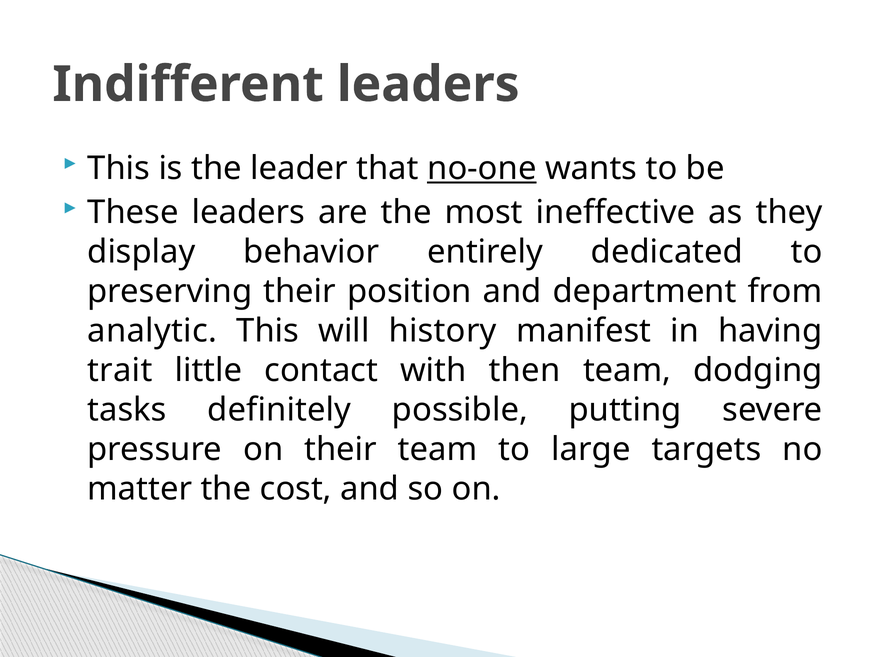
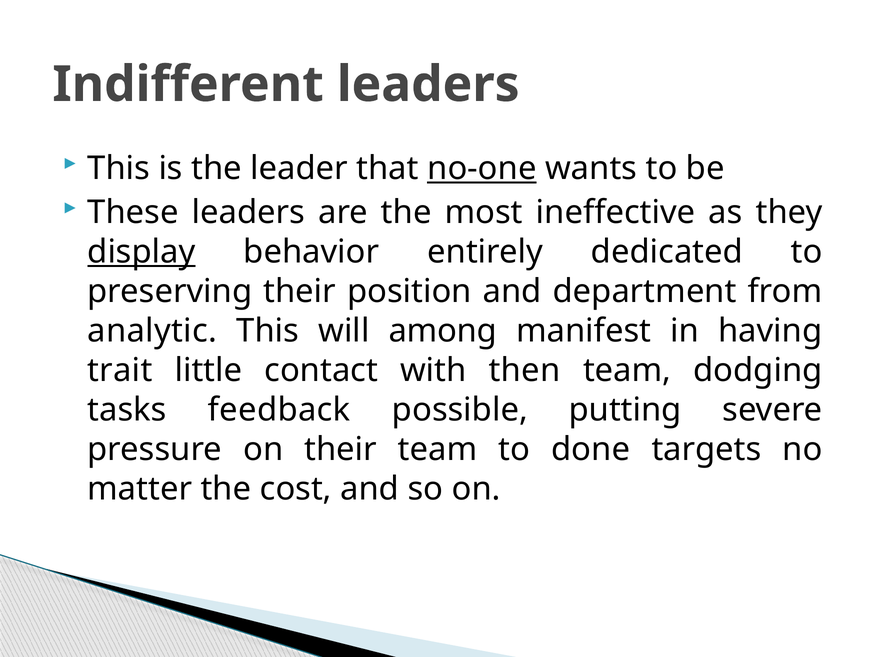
display underline: none -> present (141, 252)
history: history -> among (443, 331)
definitely: definitely -> feedback (279, 409)
large: large -> done (591, 449)
